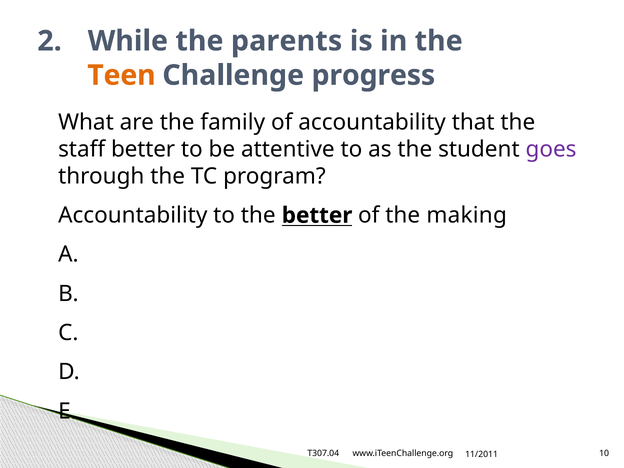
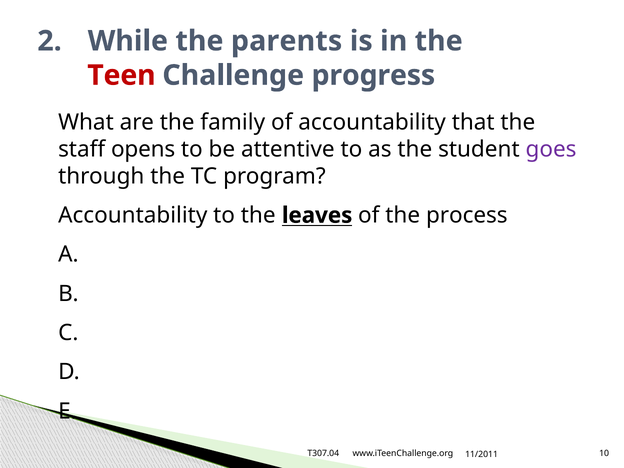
Teen colour: orange -> red (121, 75)
staff better: better -> opens (143, 149)
the better: better -> leaves (317, 215)
making: making -> process (467, 215)
